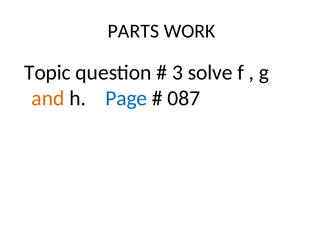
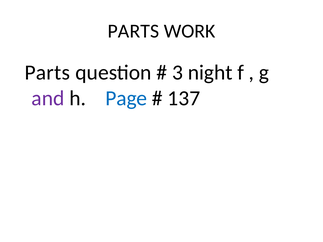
Topic: Topic -> Parts (47, 73)
solve: solve -> night (210, 73)
and colour: orange -> purple (48, 98)
087: 087 -> 137 (184, 98)
